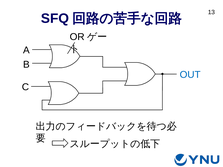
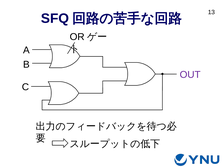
OUT colour: blue -> purple (190, 75)
